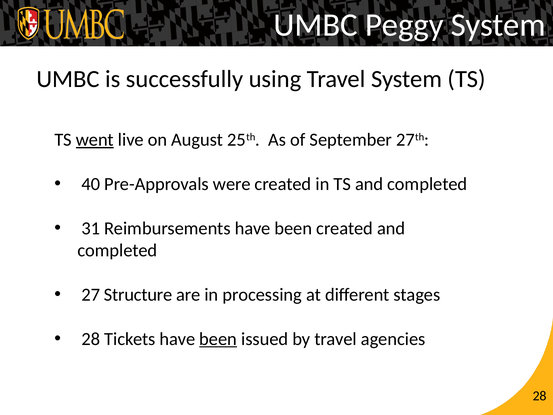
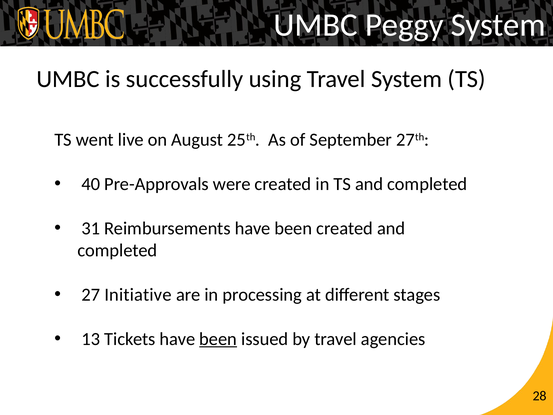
went underline: present -> none (95, 140)
Structure: Structure -> Initiative (138, 295)
28: 28 -> 13 (91, 339)
